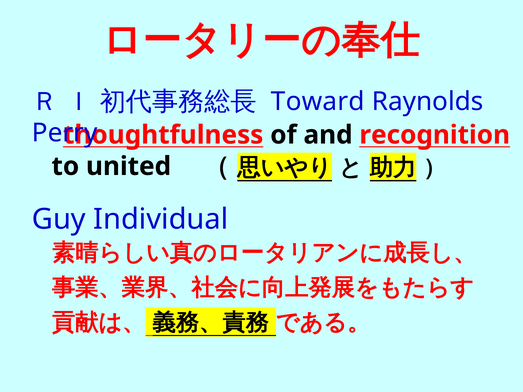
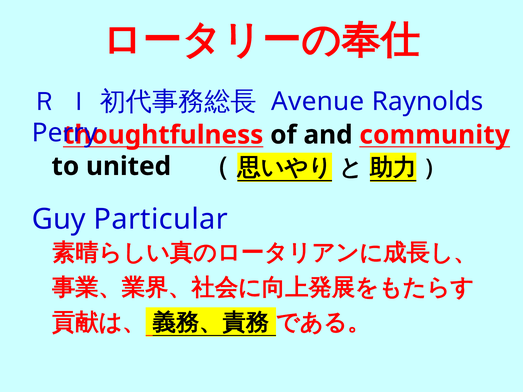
Toward: Toward -> Avenue (318, 102)
recognition: recognition -> community (435, 135)
Individual: Individual -> Particular (161, 219)
